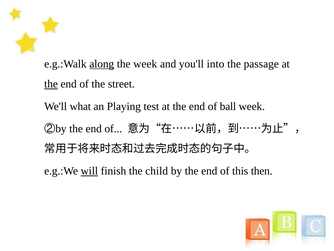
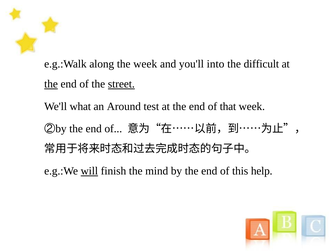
along underline: present -> none (102, 64)
passage: passage -> difficult (261, 64)
street underline: none -> present (121, 84)
Playing: Playing -> Around (124, 106)
ball: ball -> that (228, 106)
child: child -> mind (157, 171)
then: then -> help (262, 171)
